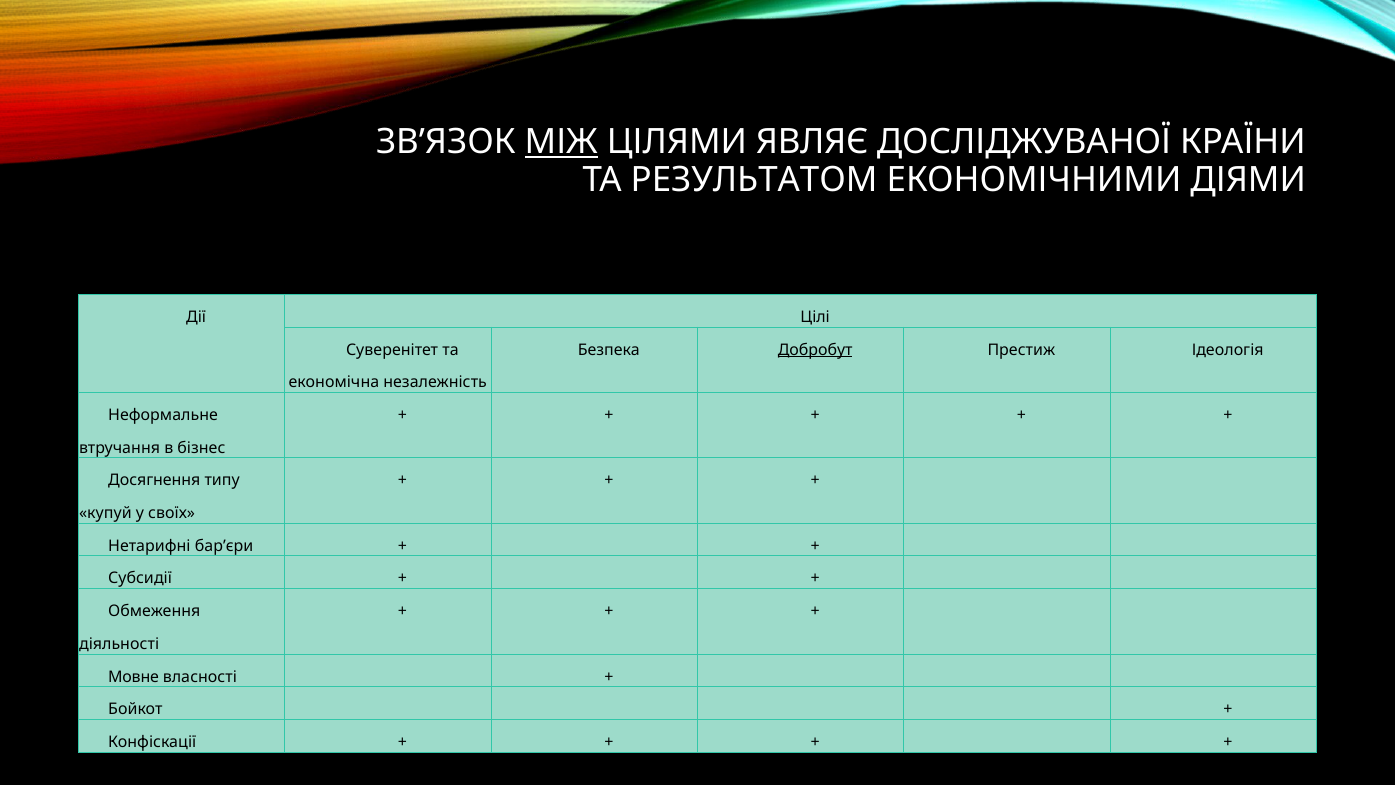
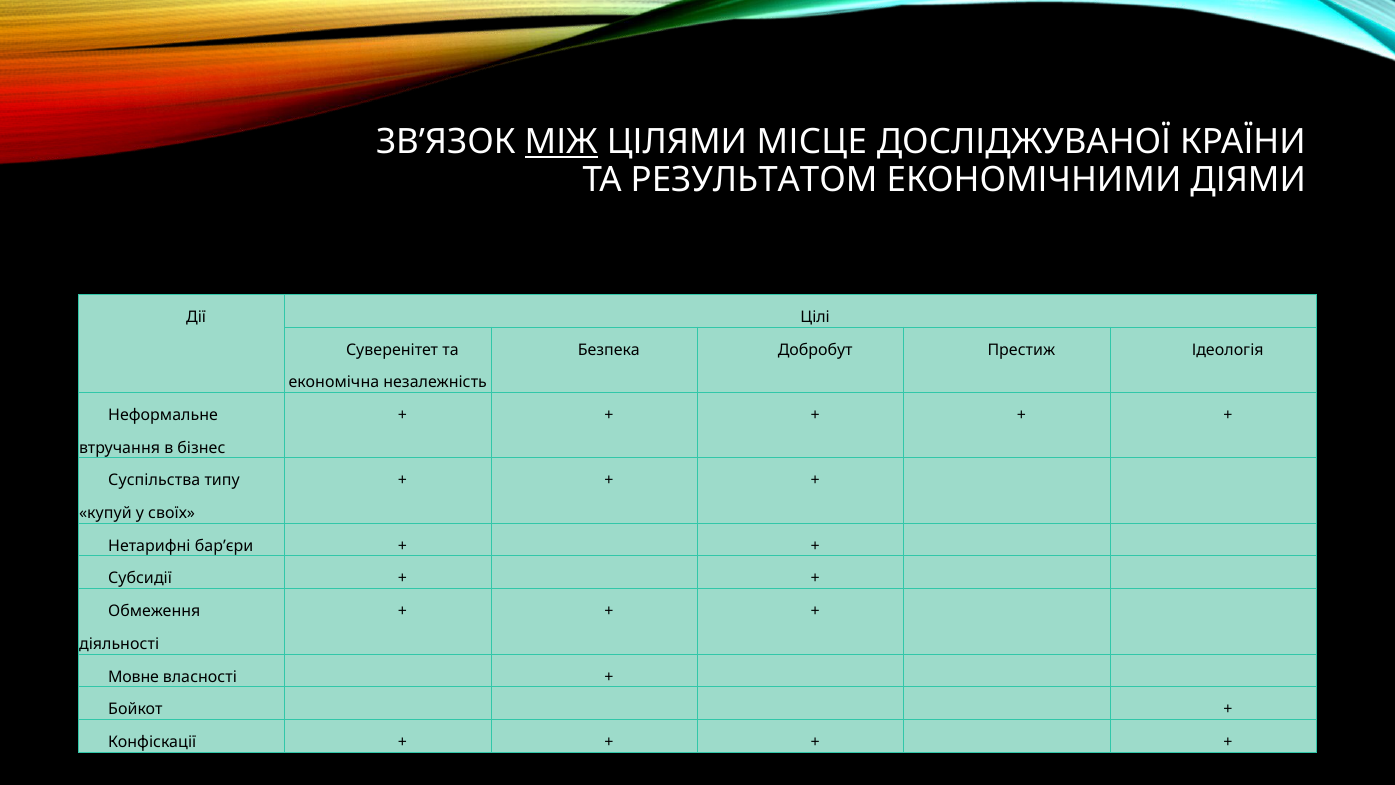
ЯВЛЯЄ: ЯВЛЯЄ -> МІСЦЕ (812, 142)
Добробут underline: present -> none (815, 350)
Досягнення: Досягнення -> Суспільства (154, 480)
